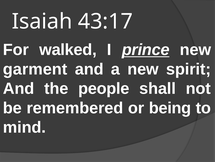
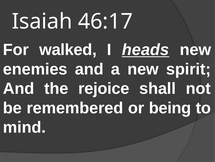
43:17: 43:17 -> 46:17 (105, 21)
prince: prince -> heads (146, 49)
garment: garment -> enemies (35, 69)
people: people -> rejoice (104, 88)
